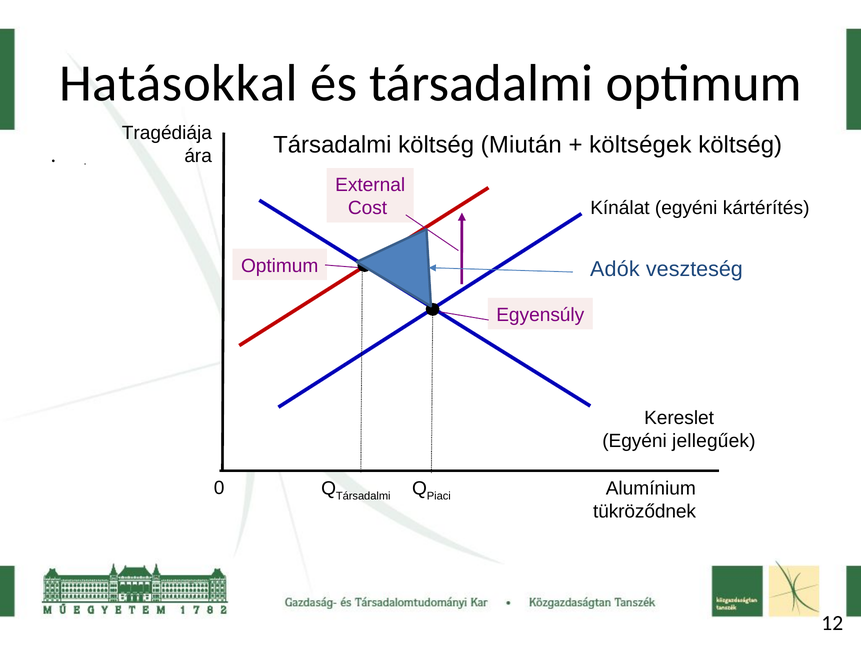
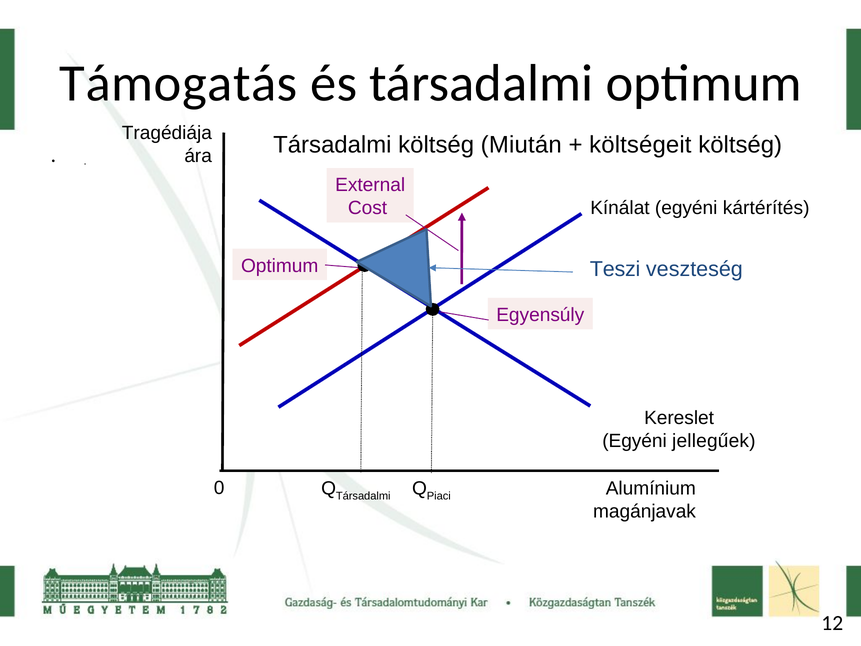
Hatásokkal: Hatásokkal -> Támogatás (178, 83)
költségek: költségek -> költségeit (640, 145)
Adók: Adók -> Teszi (615, 269)
tükröződnek: tükröződnek -> magánjavak (645, 511)
